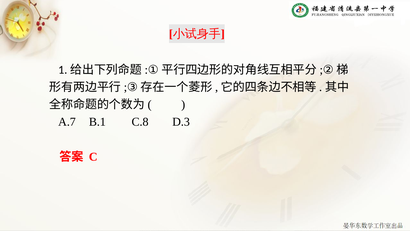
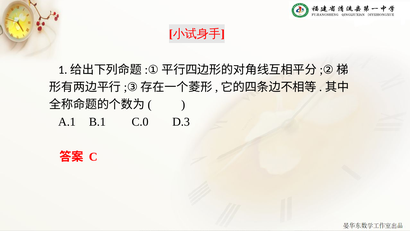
A.7: A.7 -> A.1 (67, 122)
C.8: C.8 -> C.0 (140, 122)
